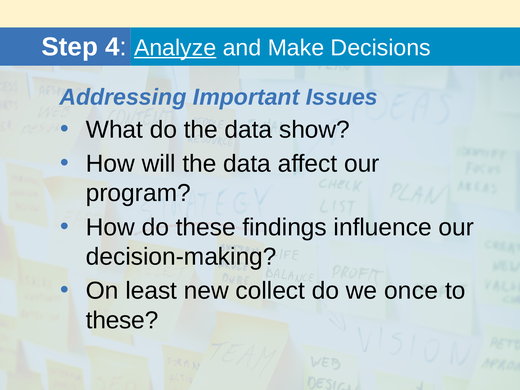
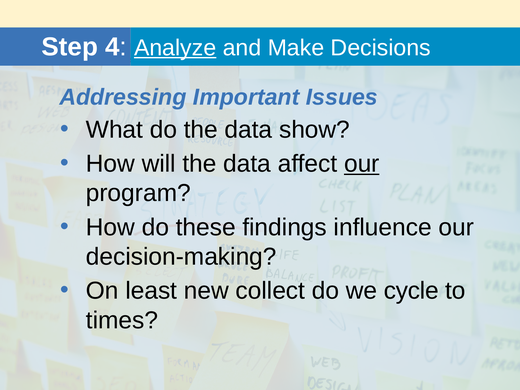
our underline: none -> present (362, 164)
once: once -> cycle (411, 291)
these: these -> times (122, 320)
